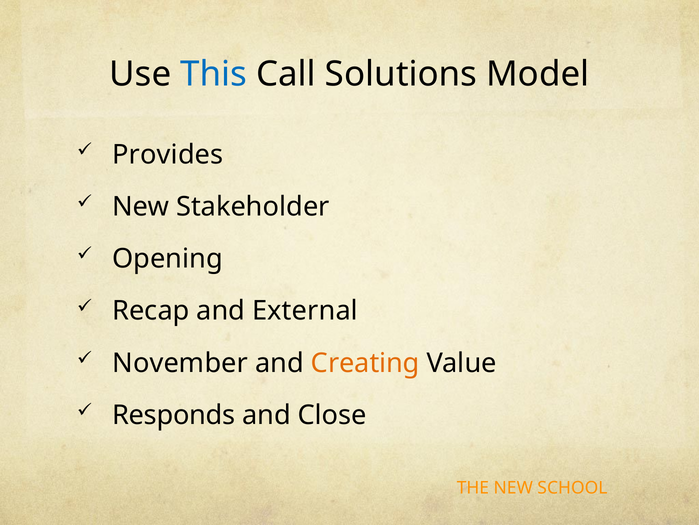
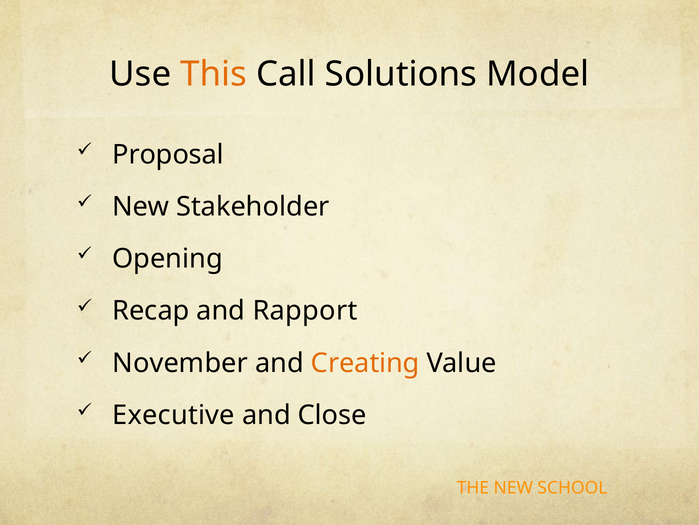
This colour: blue -> orange (214, 74)
Provides: Provides -> Proposal (168, 154)
External: External -> Rapport (305, 311)
Responds: Responds -> Executive (174, 415)
